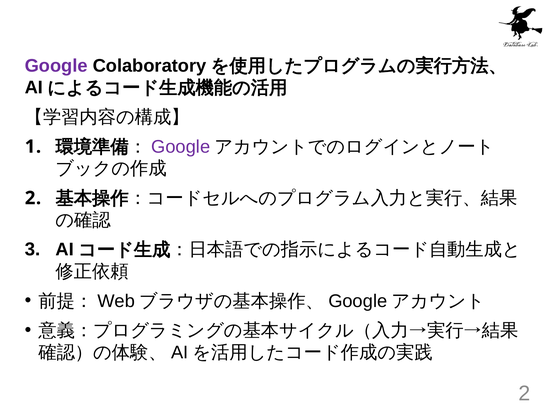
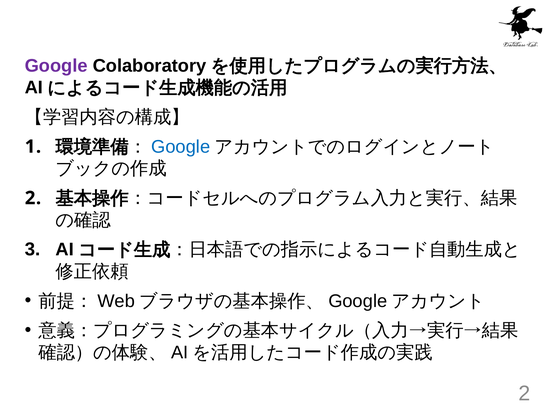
Google colour: purple -> blue (181, 147)
